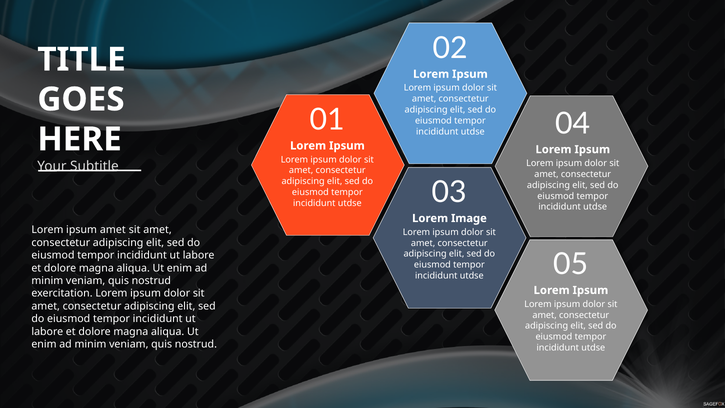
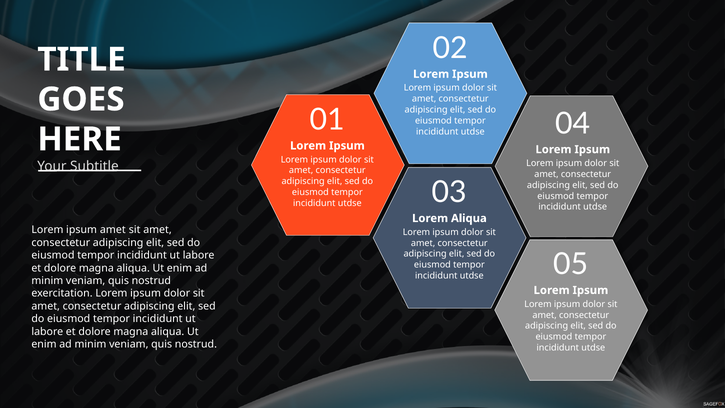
Lorem Image: Image -> Aliqua (469, 218)
